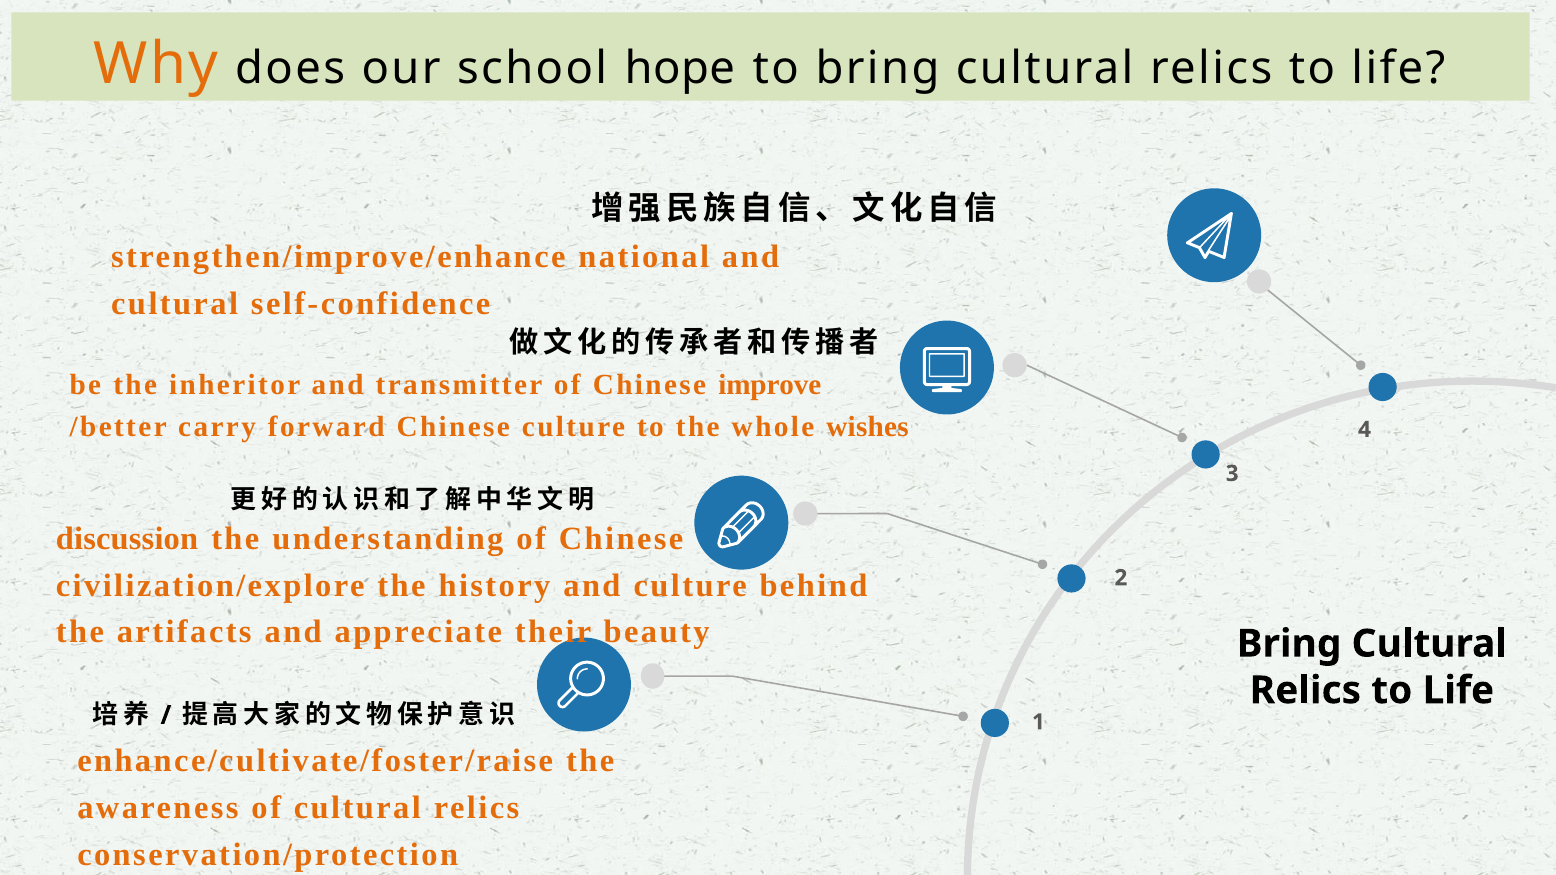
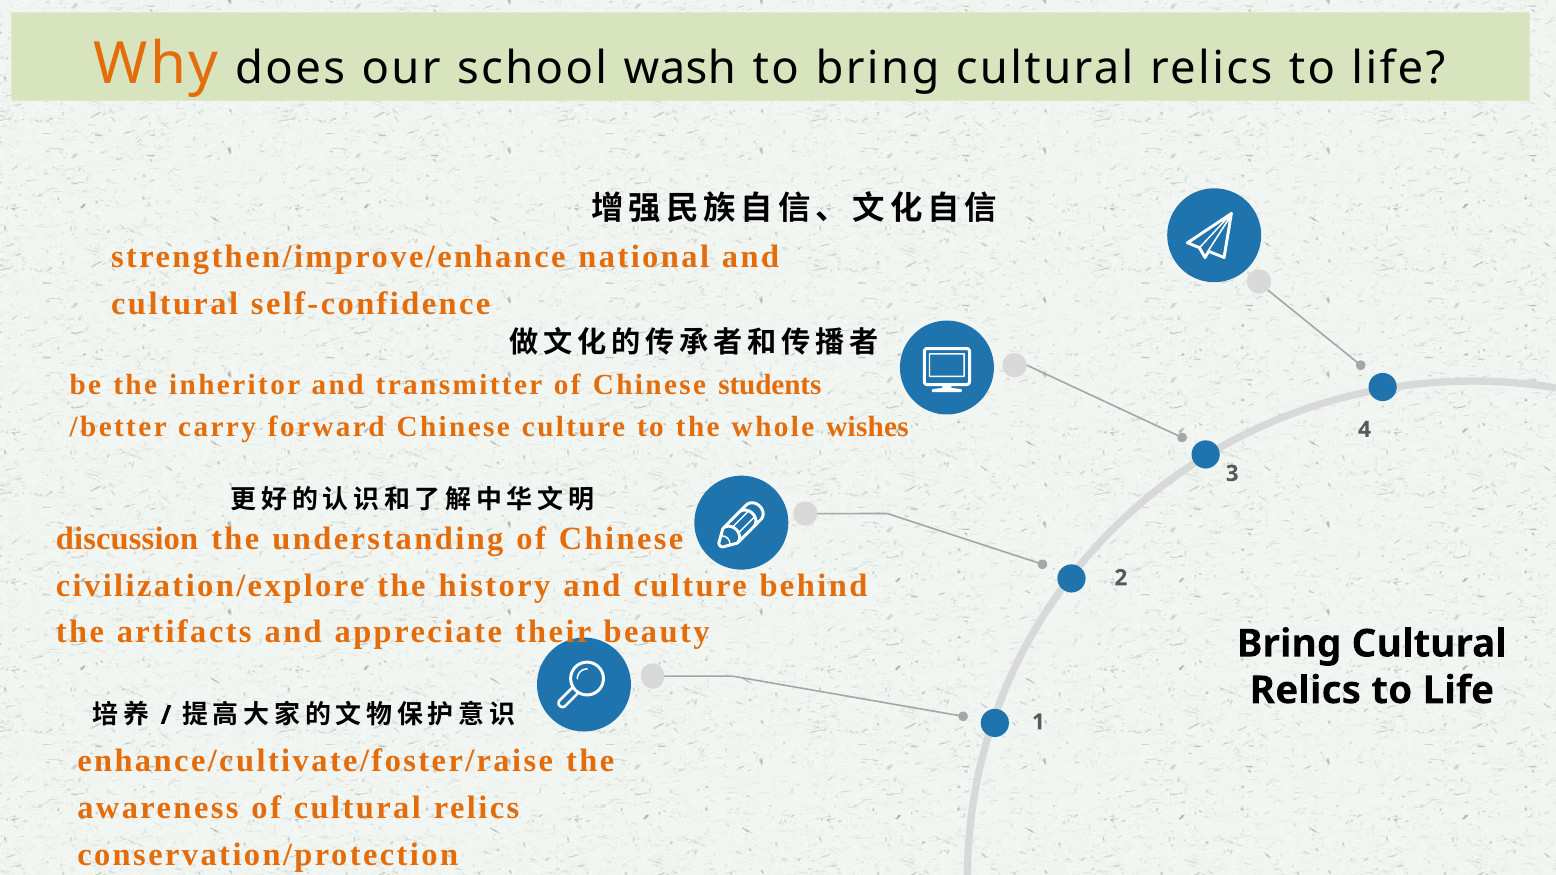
hope: hope -> wash (680, 68)
improve: improve -> students (770, 385)
